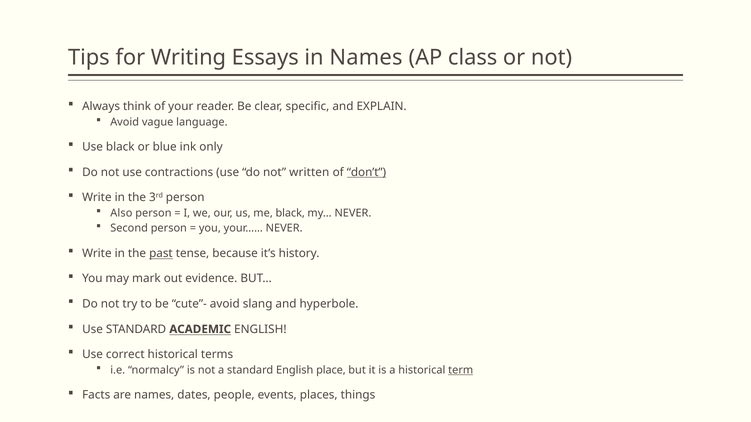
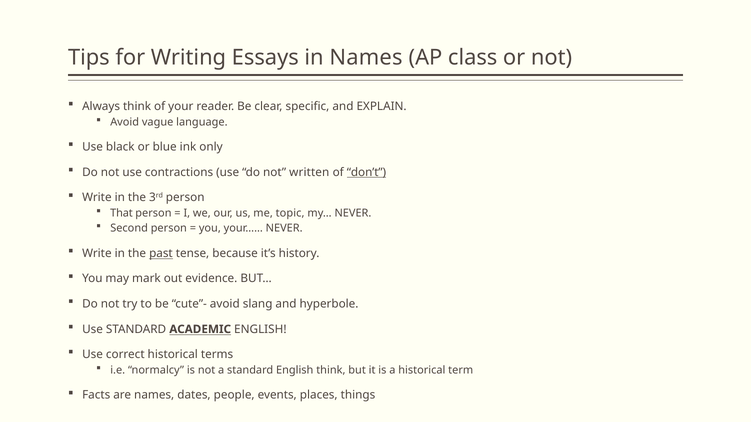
Also: Also -> That (121, 213)
me black: black -> topic (290, 213)
English place: place -> think (331, 371)
term underline: present -> none (461, 371)
